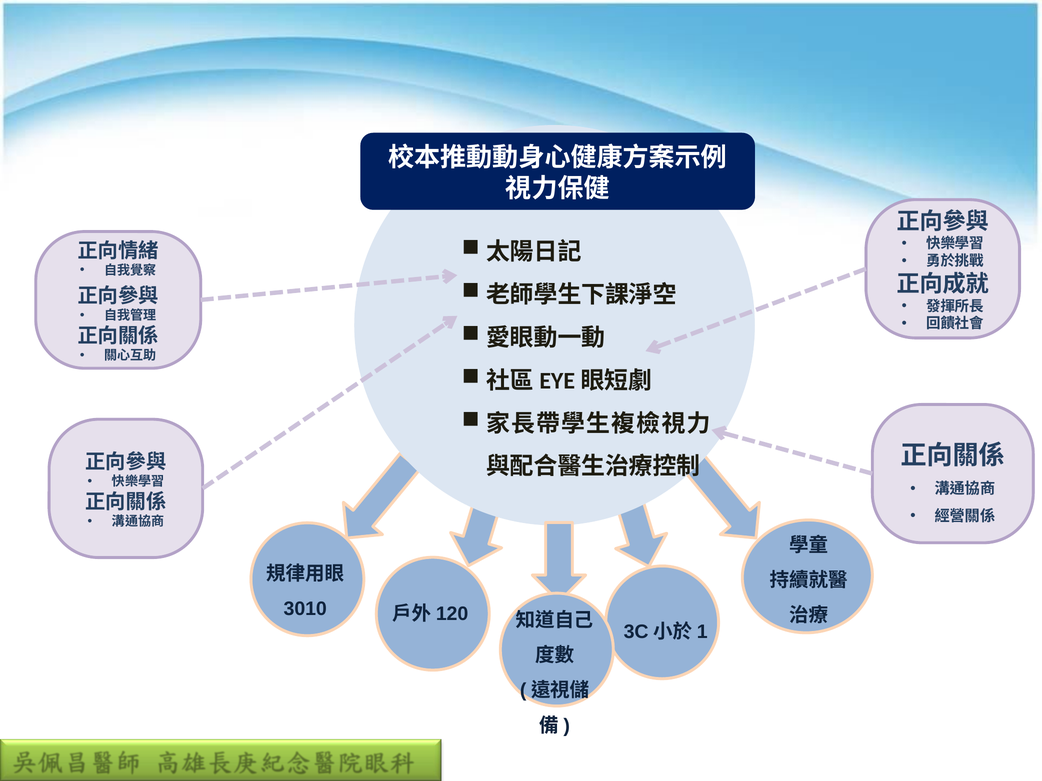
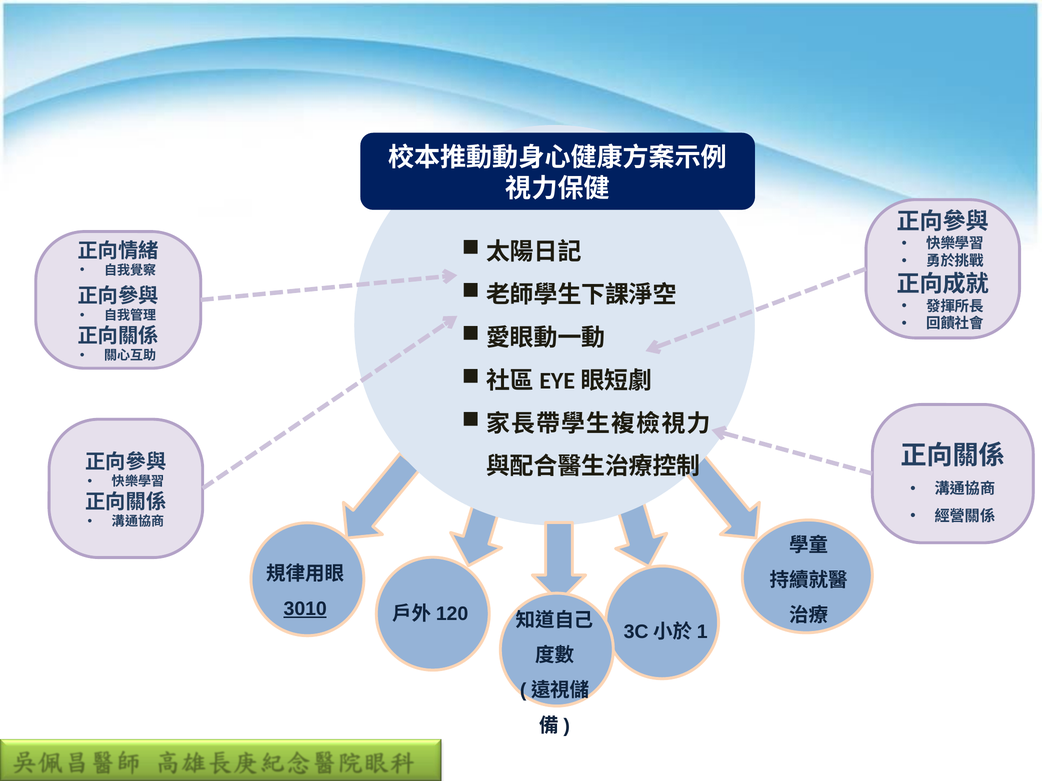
3010 underline: none -> present (305, 609)
